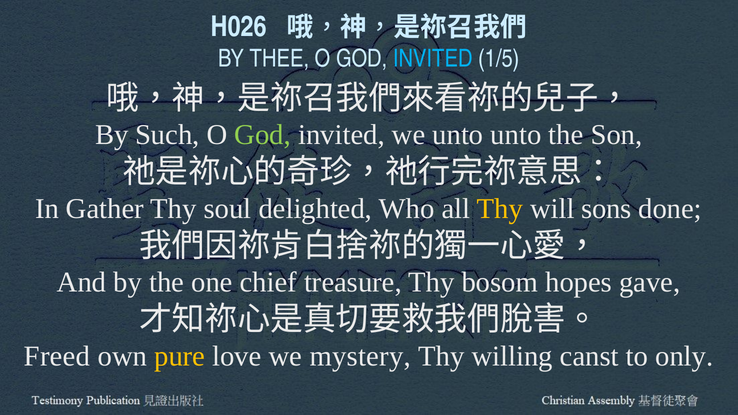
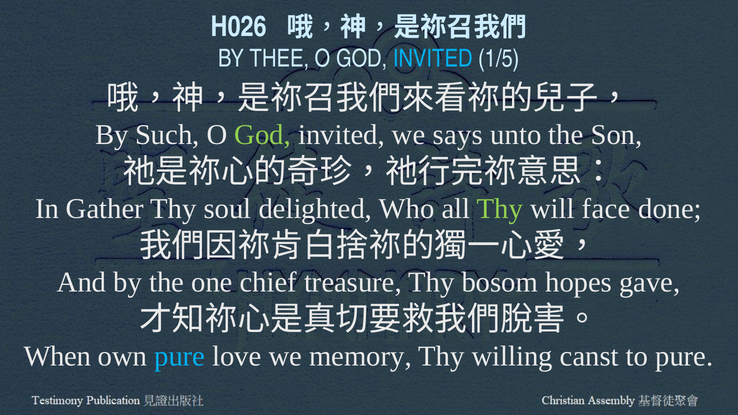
we unto: unto -> says (458, 135)
Thy colour: yellow -> light green (500, 209)
sons: sons -> face (606, 209)
Freed: Freed -> When (57, 356)
pure colour: yellow -> light blue (180, 356)
mystery: mystery -> memory (360, 356)
to only: only -> pure (684, 356)
